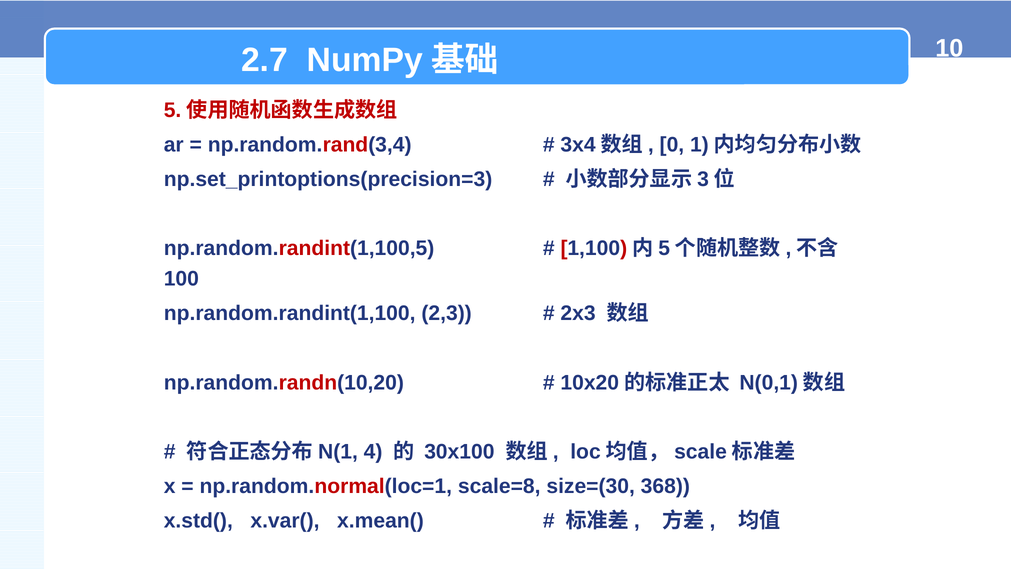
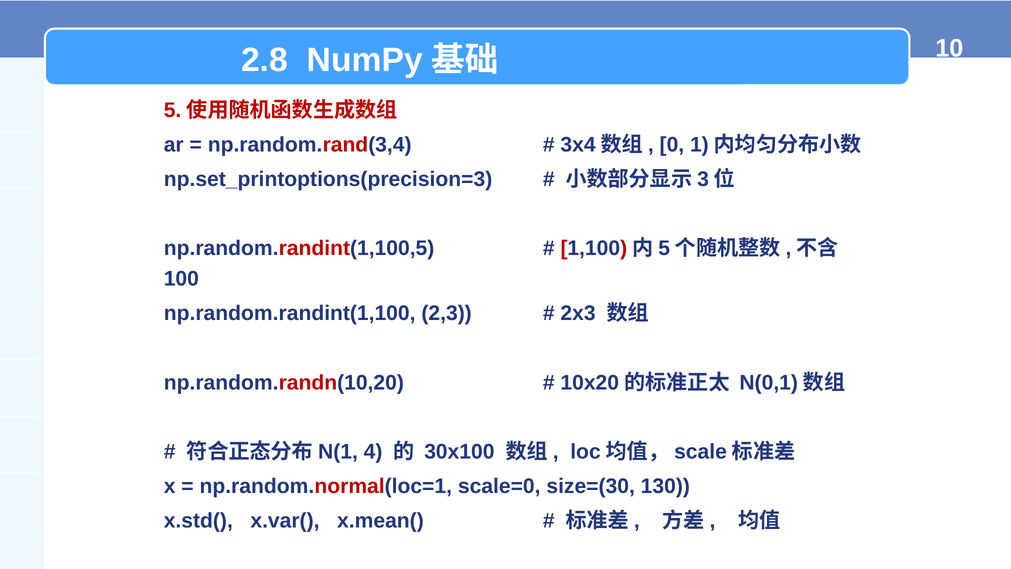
2.7: 2.7 -> 2.8 (265, 60)
scale=8: scale=8 -> scale=0 (499, 486)
368: 368 -> 130 (665, 486)
